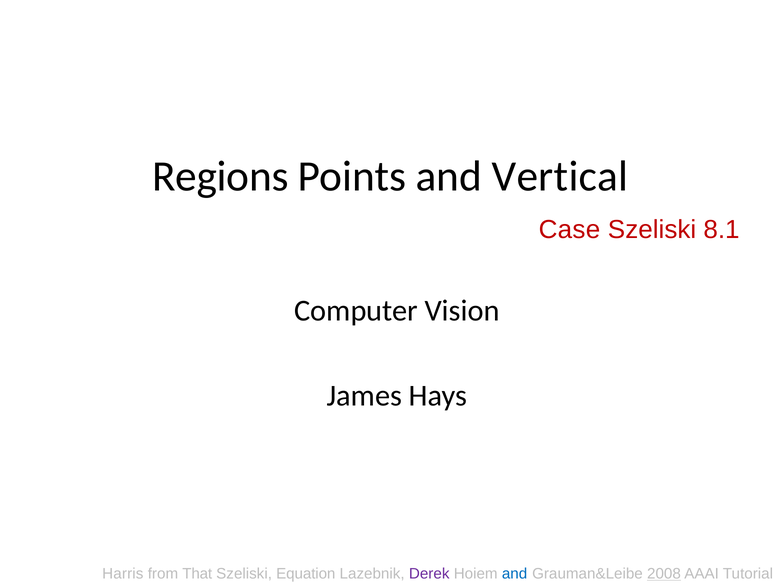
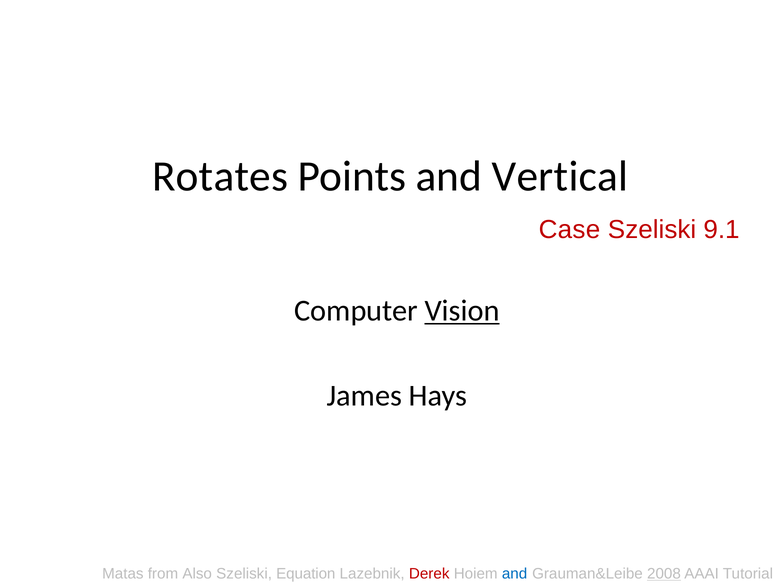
Regions: Regions -> Rotates (220, 176)
8.1: 8.1 -> 9.1 (722, 230)
Vision underline: none -> present (462, 311)
Harris: Harris -> Matas (123, 573)
That: That -> Also (197, 573)
Derek colour: purple -> red (429, 573)
